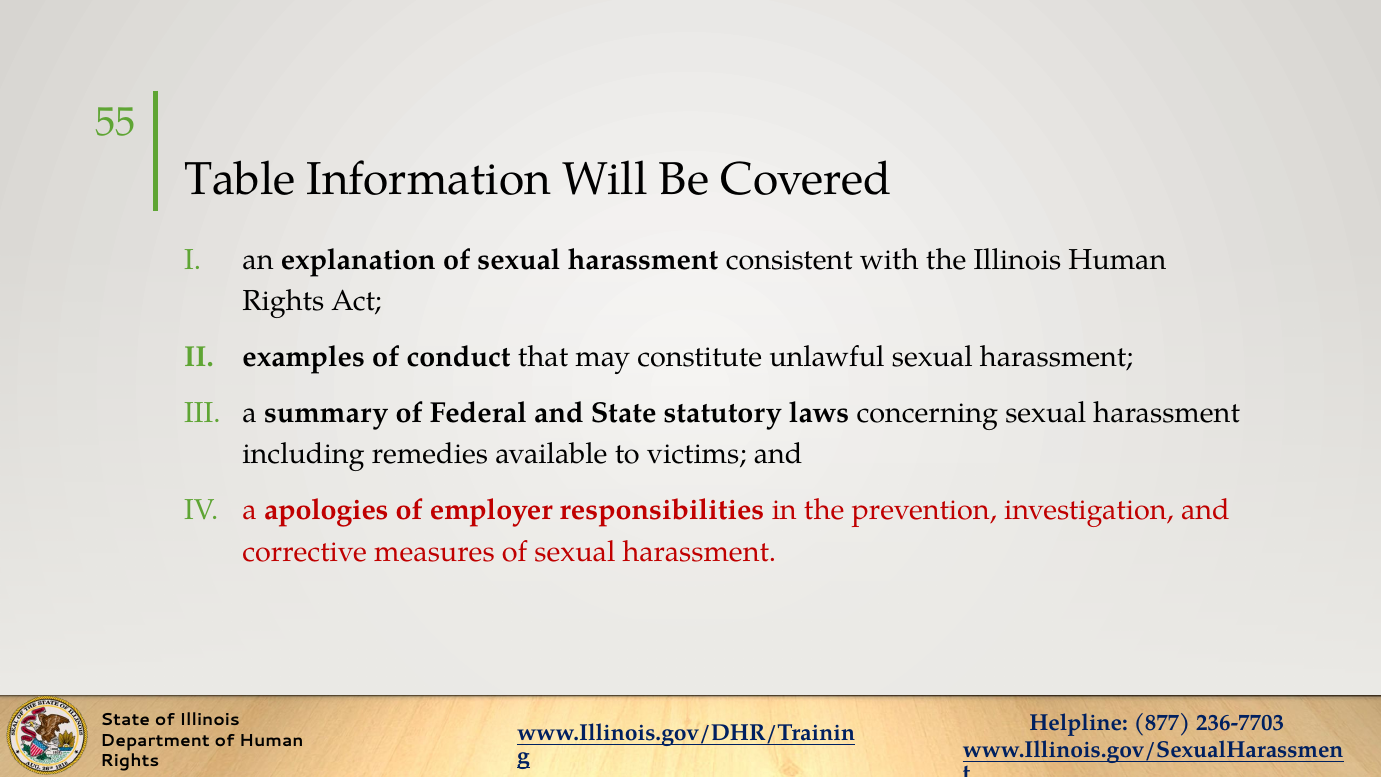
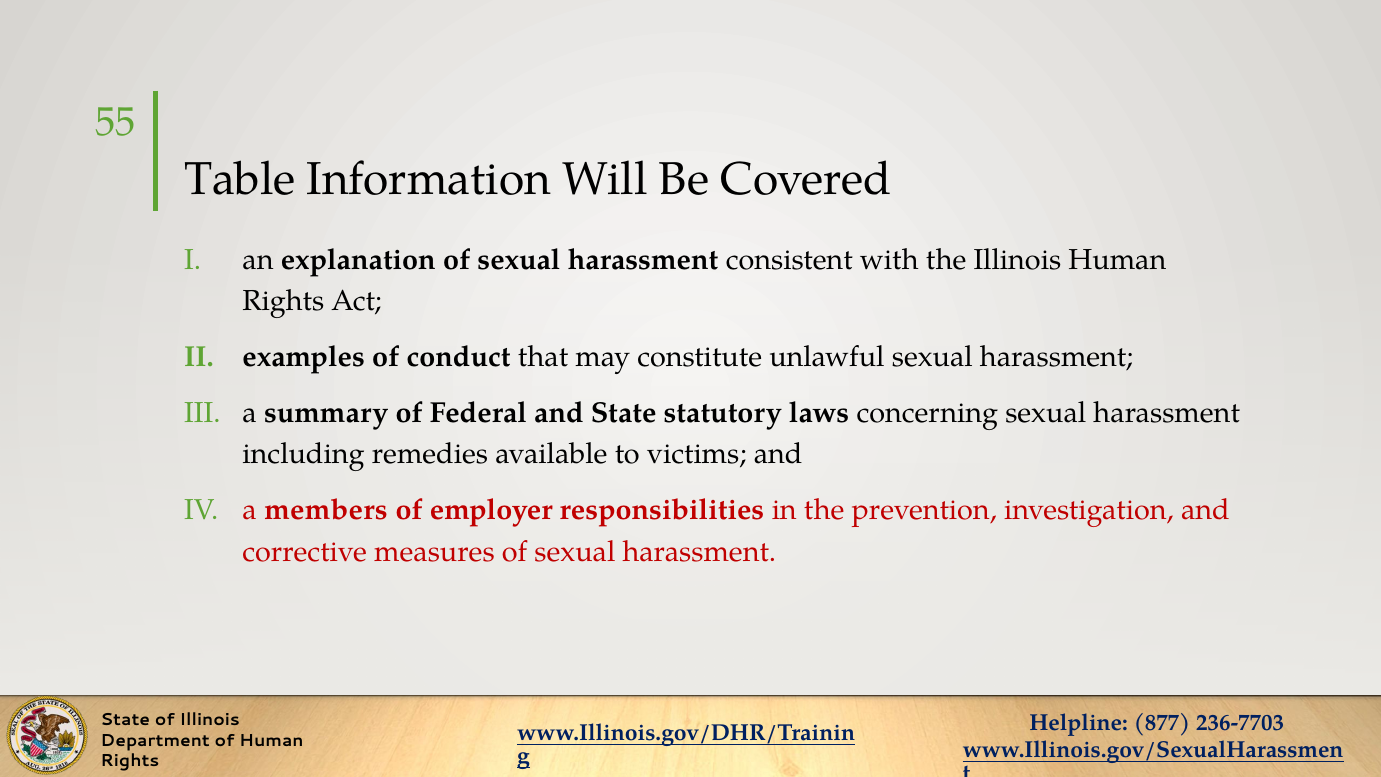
apologies: apologies -> members (326, 510)
